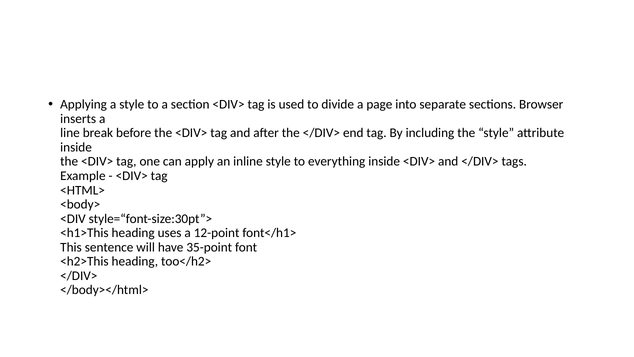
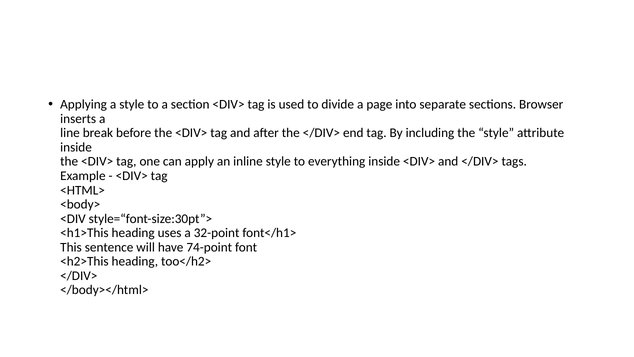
12-point: 12-point -> 32-point (217, 233)
35-point: 35-point -> 74-point (209, 247)
